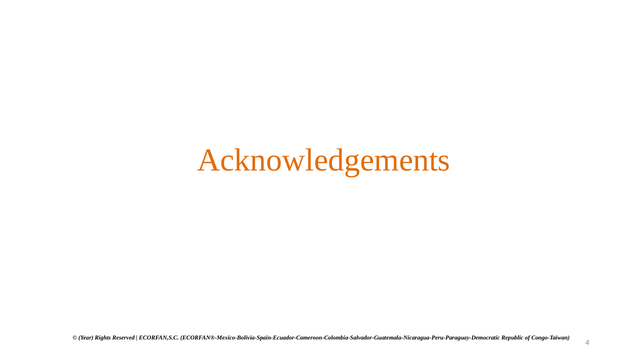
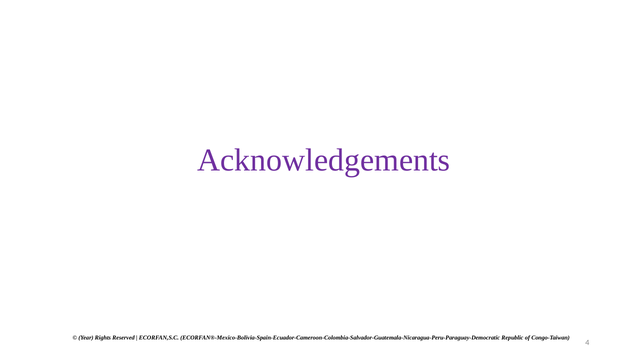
Acknowledgements colour: orange -> purple (324, 160)
